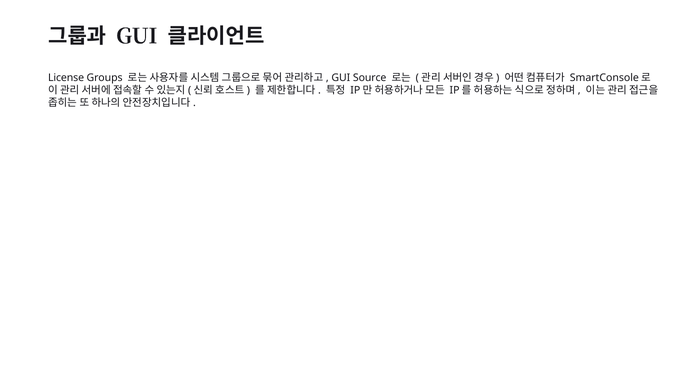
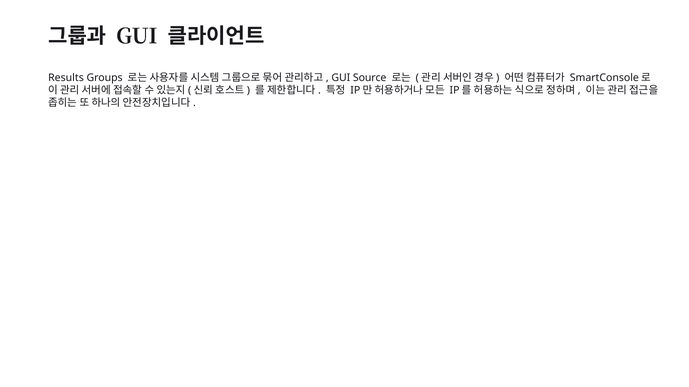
License: License -> Results (66, 78)
